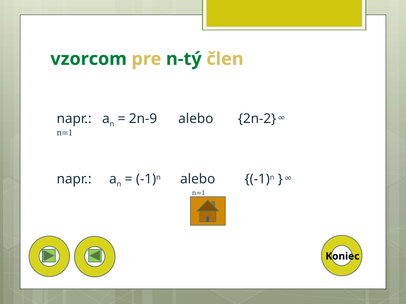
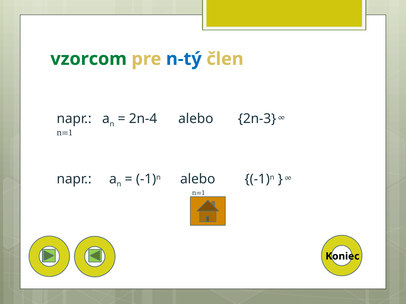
n-tý colour: green -> blue (184, 59)
2n-9: 2n-9 -> 2n-4 (143, 119)
2n-2: 2n-2 -> 2n-3 (257, 119)
